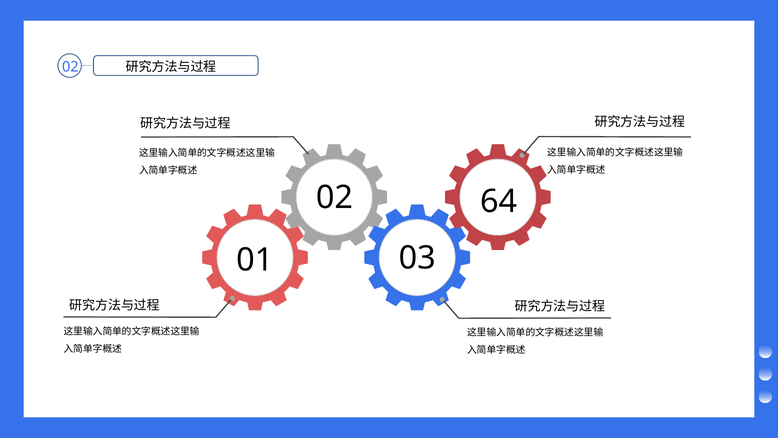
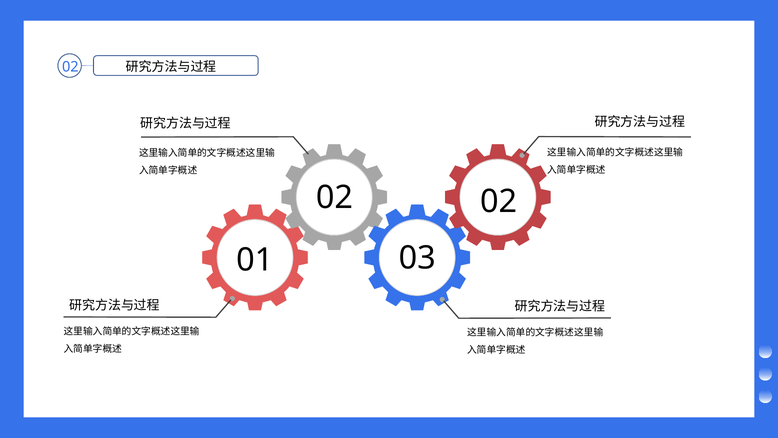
02 64: 64 -> 02 (499, 201)
